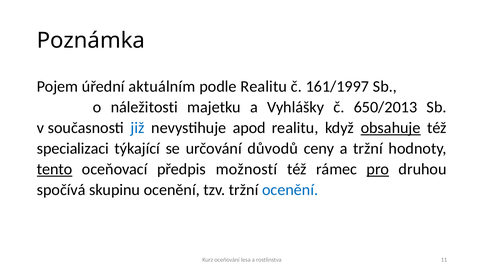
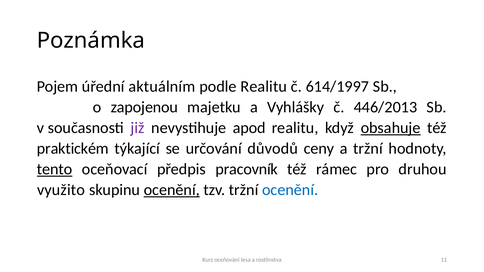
161/1997: 161/1997 -> 614/1997 (337, 86)
náležitosti: náležitosti -> zapojenou (144, 107)
650/2013: 650/2013 -> 446/2013 (385, 107)
již colour: blue -> purple (138, 128)
specializaci: specializaci -> praktickém (73, 149)
možností: možností -> pracovník (247, 169)
pro underline: present -> none (378, 169)
spočívá: spočívá -> využito (61, 190)
ocenění underline: none -> present (172, 190)
